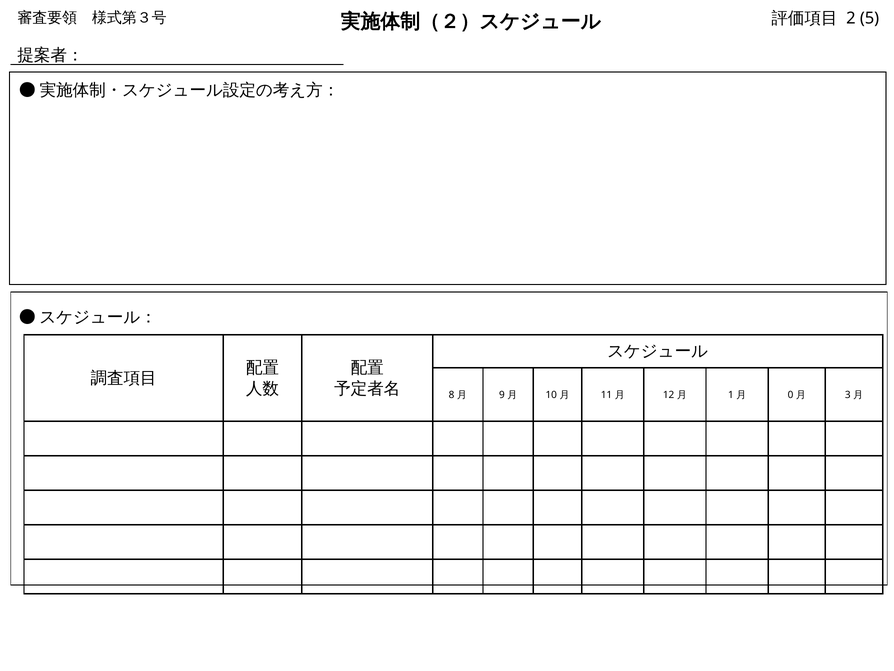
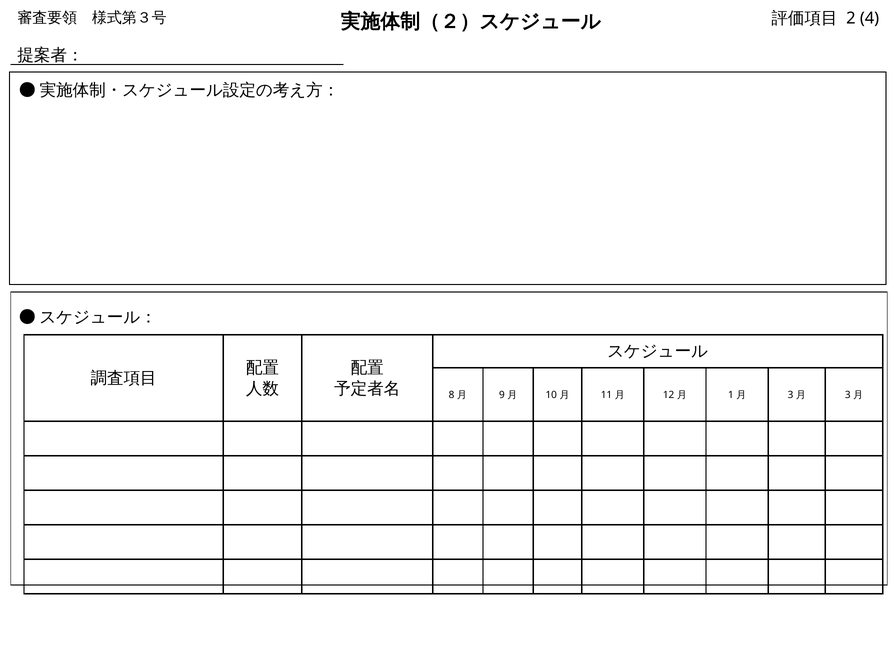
5: 5 -> 4 (870, 18)
0: 0 -> 3 (791, 395)
